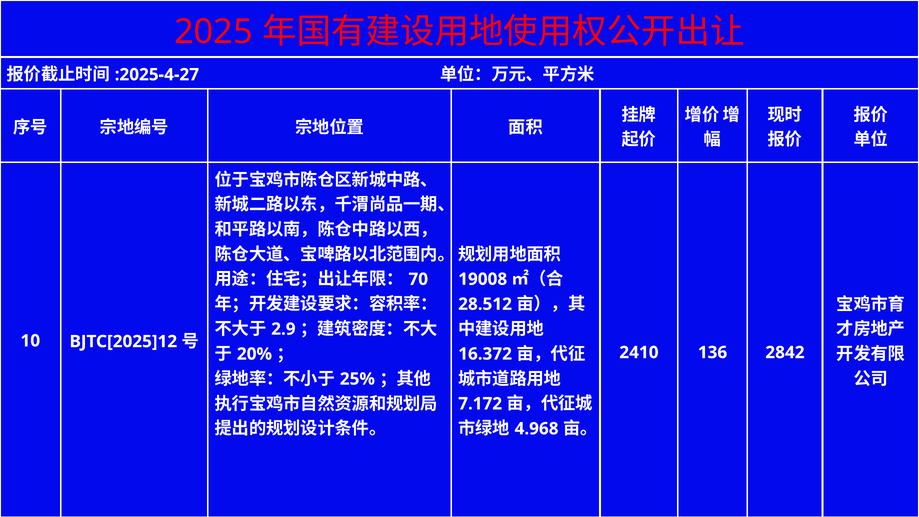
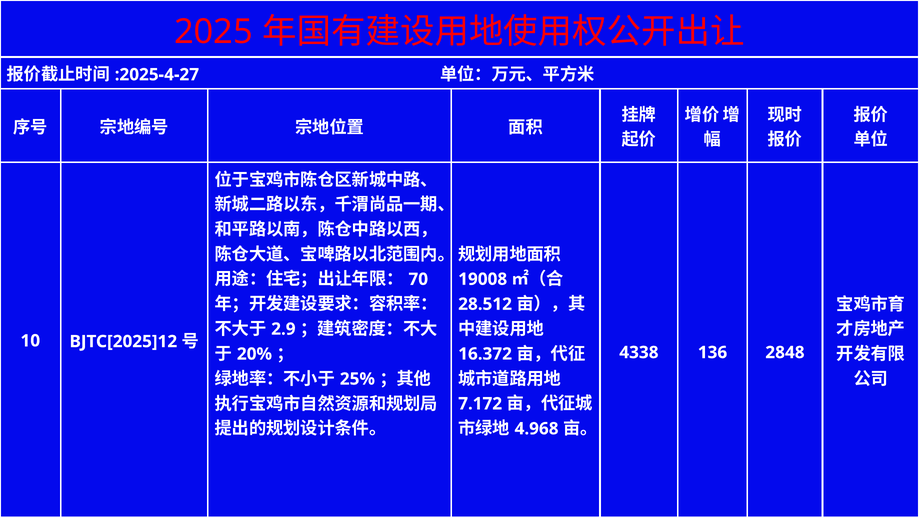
2410: 2410 -> 4338 (639, 352)
2842: 2842 -> 2848 (785, 352)
